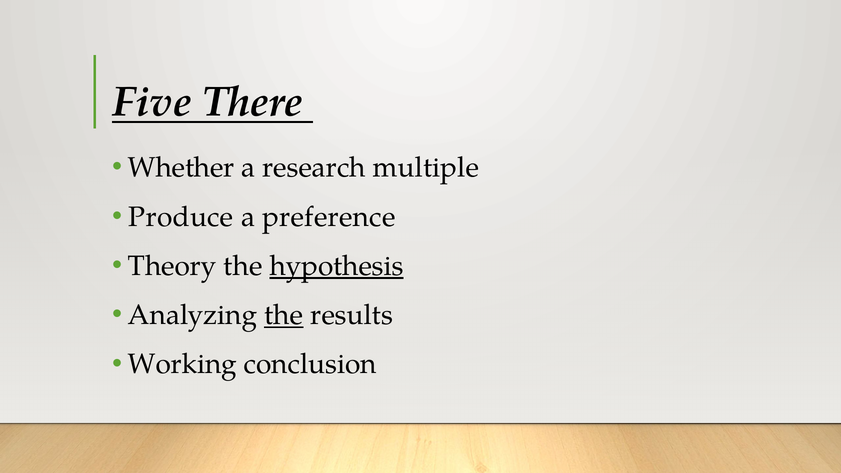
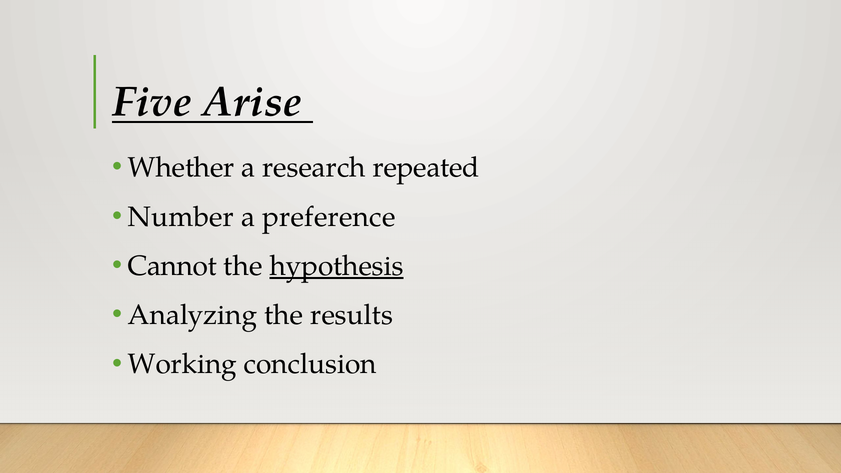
There: There -> Arise (252, 102)
multiple: multiple -> repeated (426, 168)
Produce: Produce -> Number (181, 217)
Theory: Theory -> Cannot (172, 266)
the underline: present -> none (284, 315)
